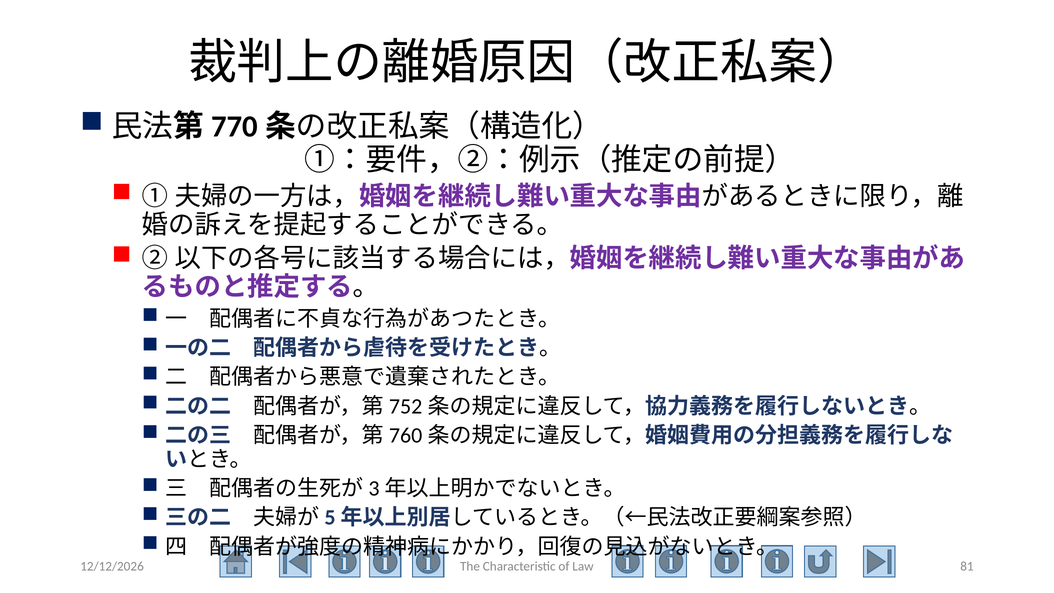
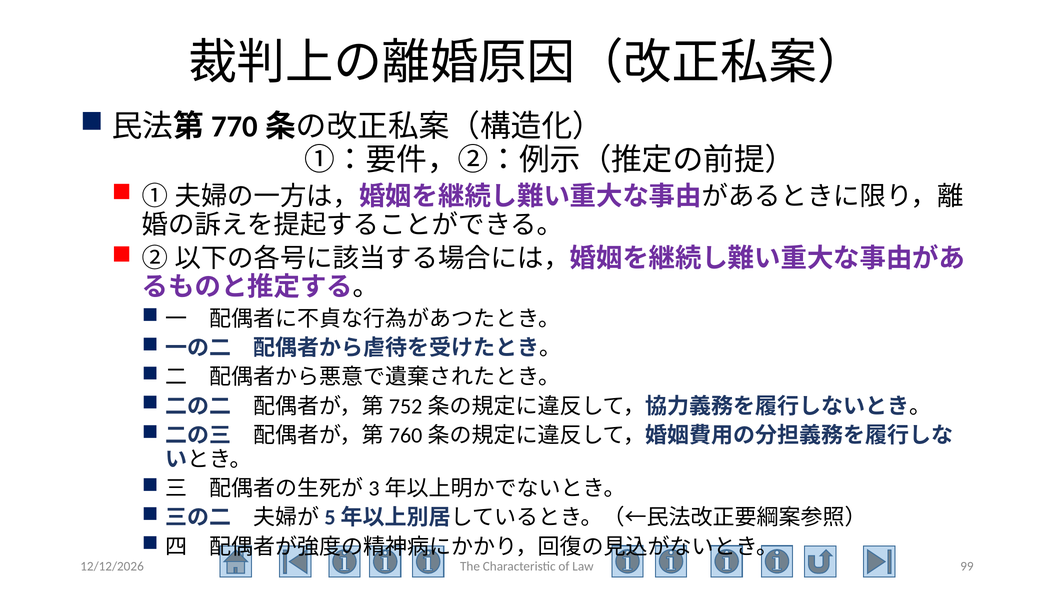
81: 81 -> 99 (967, 566)
